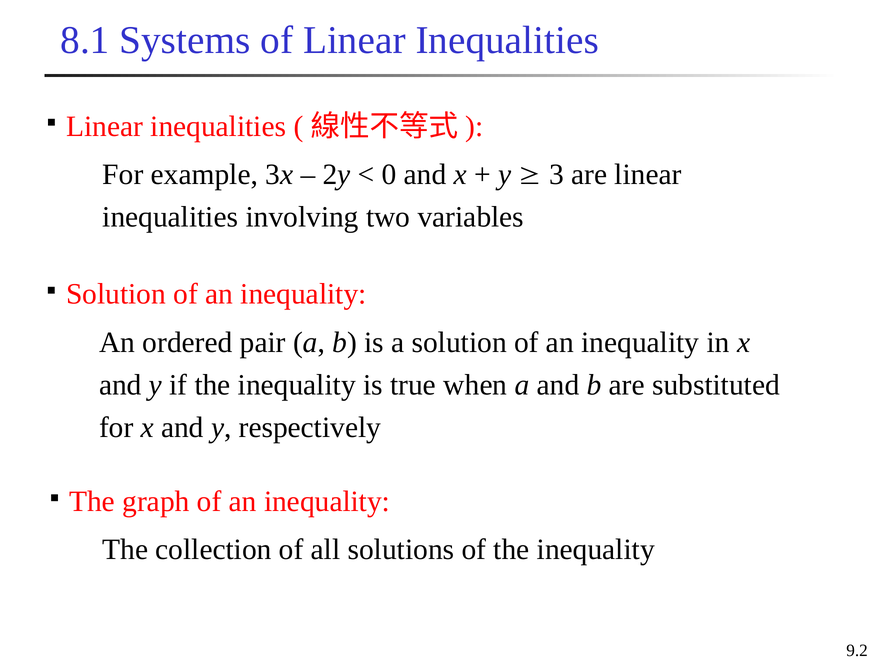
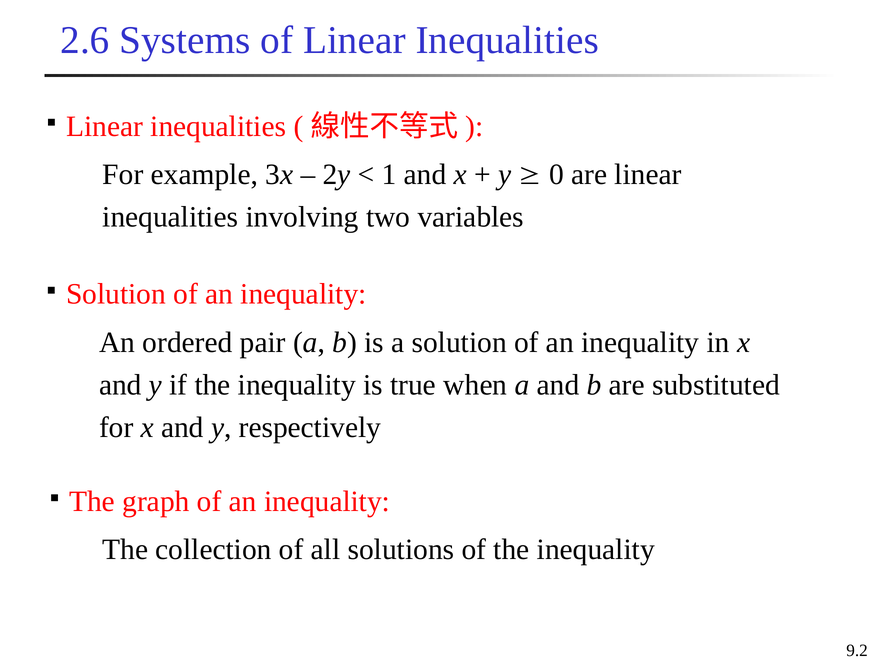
8.1: 8.1 -> 2.6 (85, 40)
0: 0 -> 1 (389, 175)
3: 3 -> 0 (556, 175)
